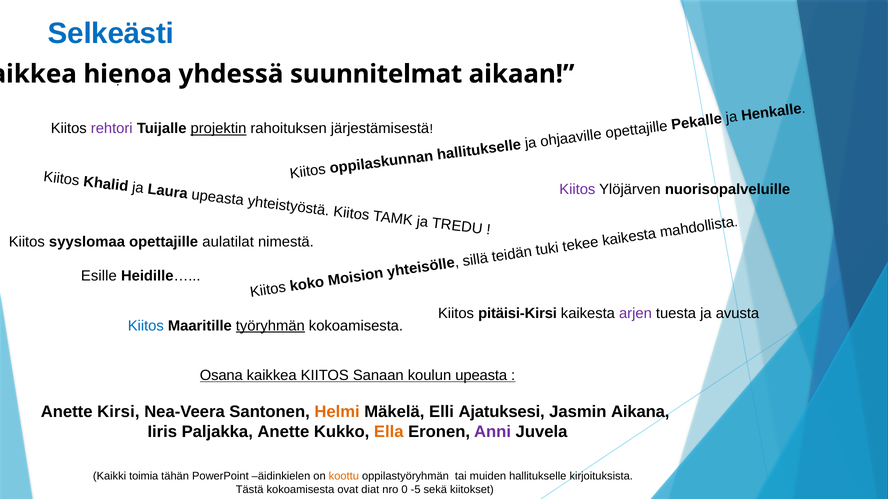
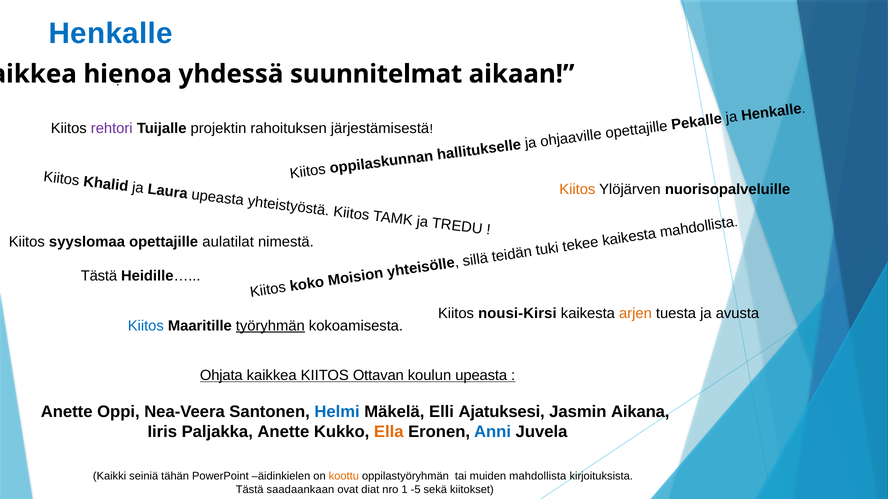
Selkeästi: Selkeästi -> Henkalle (111, 34)
projektin underline: present -> none (219, 129)
Kiitos colour: purple -> orange (577, 190)
Esille: Esille -> Tästä (99, 276)
pitäisi-Kirsi: pitäisi-Kirsi -> nousi-Kirsi (517, 313)
arjen colour: purple -> orange (635, 313)
Osana: Osana -> Ohjata (221, 376)
Sanaan: Sanaan -> Ottavan (378, 376)
Kirsi: Kirsi -> Oppi (118, 412)
Helmi colour: orange -> blue (337, 412)
Anni colour: purple -> blue (493, 432)
toimia: toimia -> seiniä (144, 477)
muiden hallitukselle: hallitukselle -> mahdollista (538, 477)
Tästä kokoamisesta: kokoamisesta -> saadaankaan (300, 490)
0: 0 -> 1 (405, 490)
